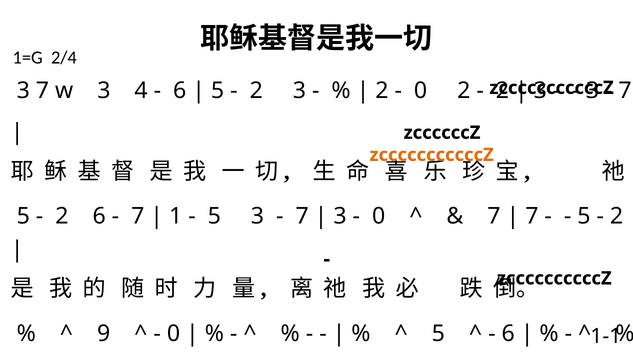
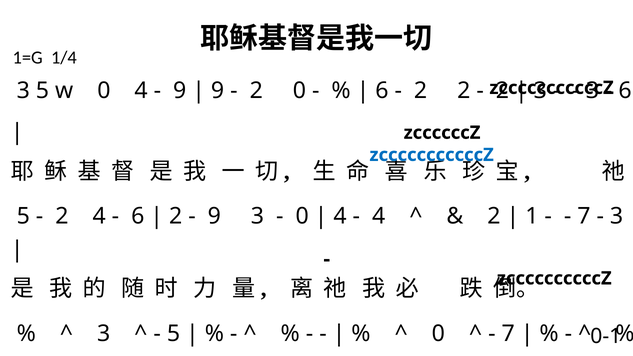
2/4: 2/4 -> 1/4 (64, 58)
3 7: 7 -> 5 (42, 91)
w 3: 3 -> 0 (104, 91)
6: 6 -> 9 (180, 91)
5: 5 -> 9 (218, 91)
2 3: 3 -> 0 (299, 91)
2: 2 -> 6 (382, 91)
0: 0 -> 2 (421, 91)
7: 7 -> 6 (625, 91)
zcccccccccccZ colour: orange -> blue (432, 155)
2 6: 6 -> 4 (99, 216)
7: 7 -> 6 (138, 216)
1: 1 -> 2 (176, 216)
5: 5 -> 9 (214, 216)
7: 7 -> 0 (302, 216)
3: 3 -> 4 (340, 216)
0: 0 -> 4 (379, 216)
7: 7 -> 2 (494, 216)
7: 7 -> 1 (532, 216)
5: 5 -> 7 (584, 216)
2: 2 -> 3 (617, 216)
9: 9 -> 3 (104, 333)
0: 0 -> 5 (173, 333)
5: 5 -> 0 (438, 333)
6: 6 -> 7 (508, 333)
1-1: 1-1 -> 0-1 (606, 337)
